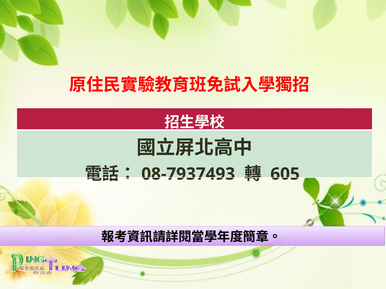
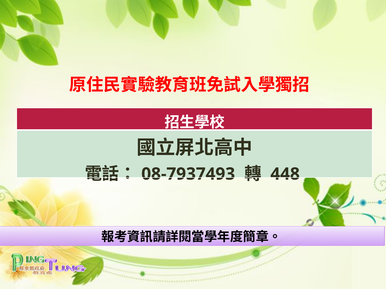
605: 605 -> 448 (285, 174)
